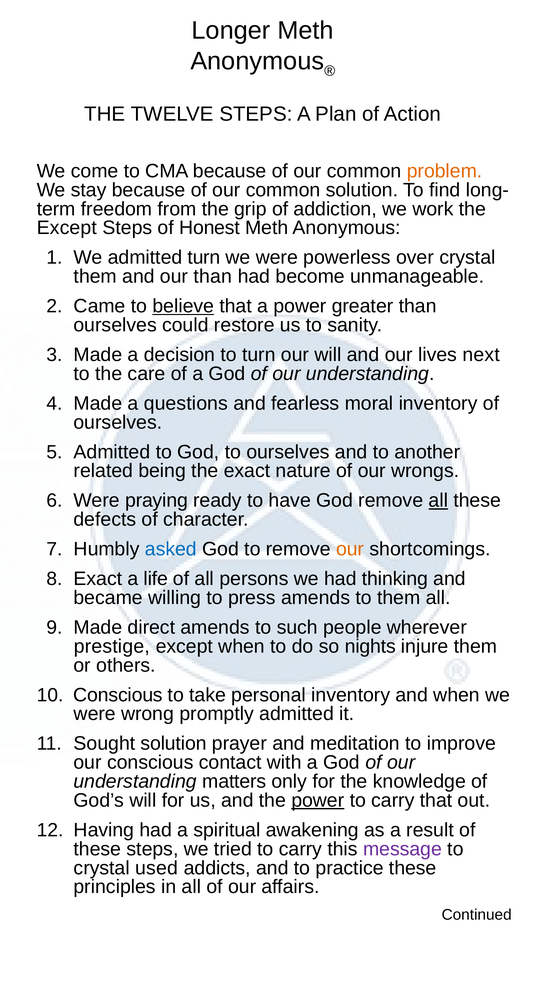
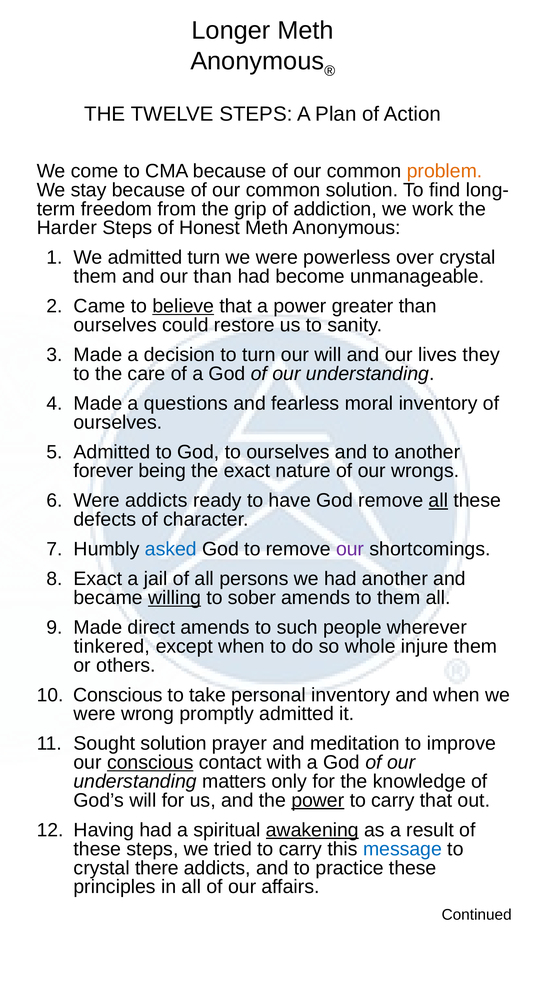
Except: Except -> Harder (67, 228)
next: next -> they (481, 355)
related: related -> forever (103, 471)
Were praying: praying -> addicts (156, 501)
our colour: orange -> purple (350, 549)
life: life -> jail (156, 579)
had thinking: thinking -> another (395, 579)
willing underline: none -> present (175, 598)
press: press -> sober (252, 598)
prestige: prestige -> tinkered (112, 646)
nights: nights -> whole (370, 646)
conscious underline: none -> present (150, 762)
awakening underline: none -> present (312, 830)
message colour: purple -> blue (402, 849)
used: used -> there (157, 868)
